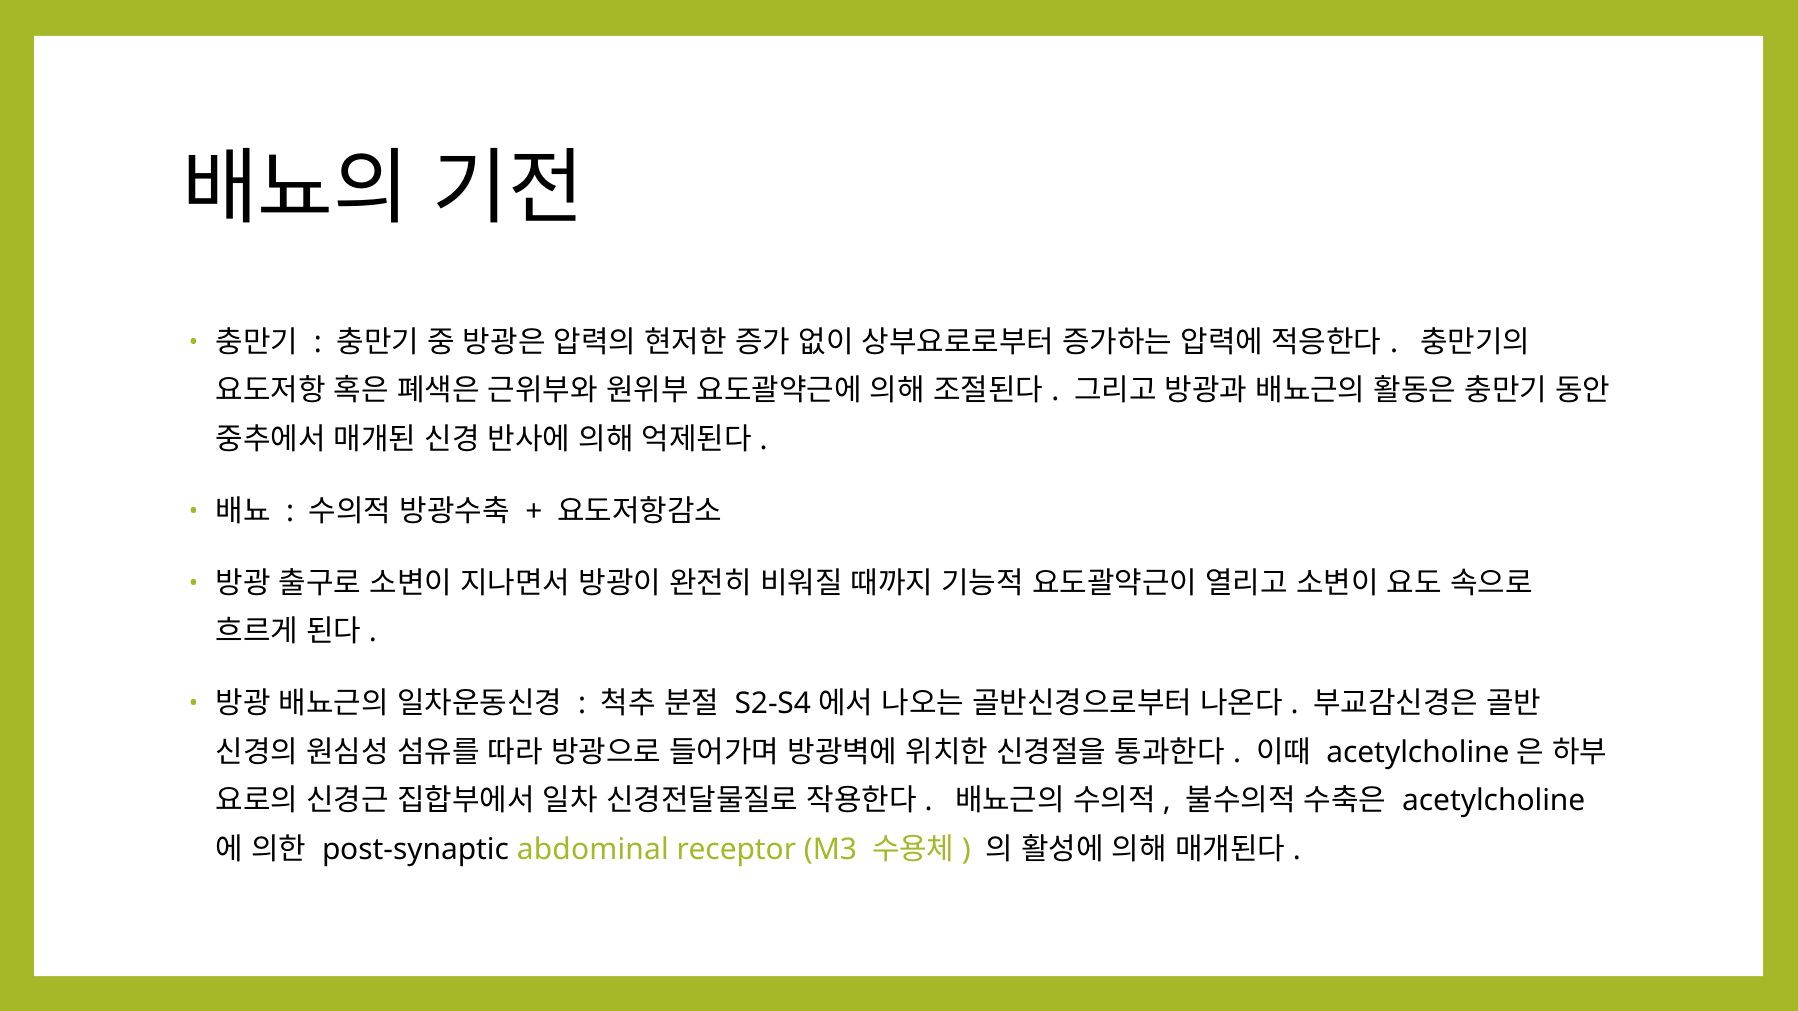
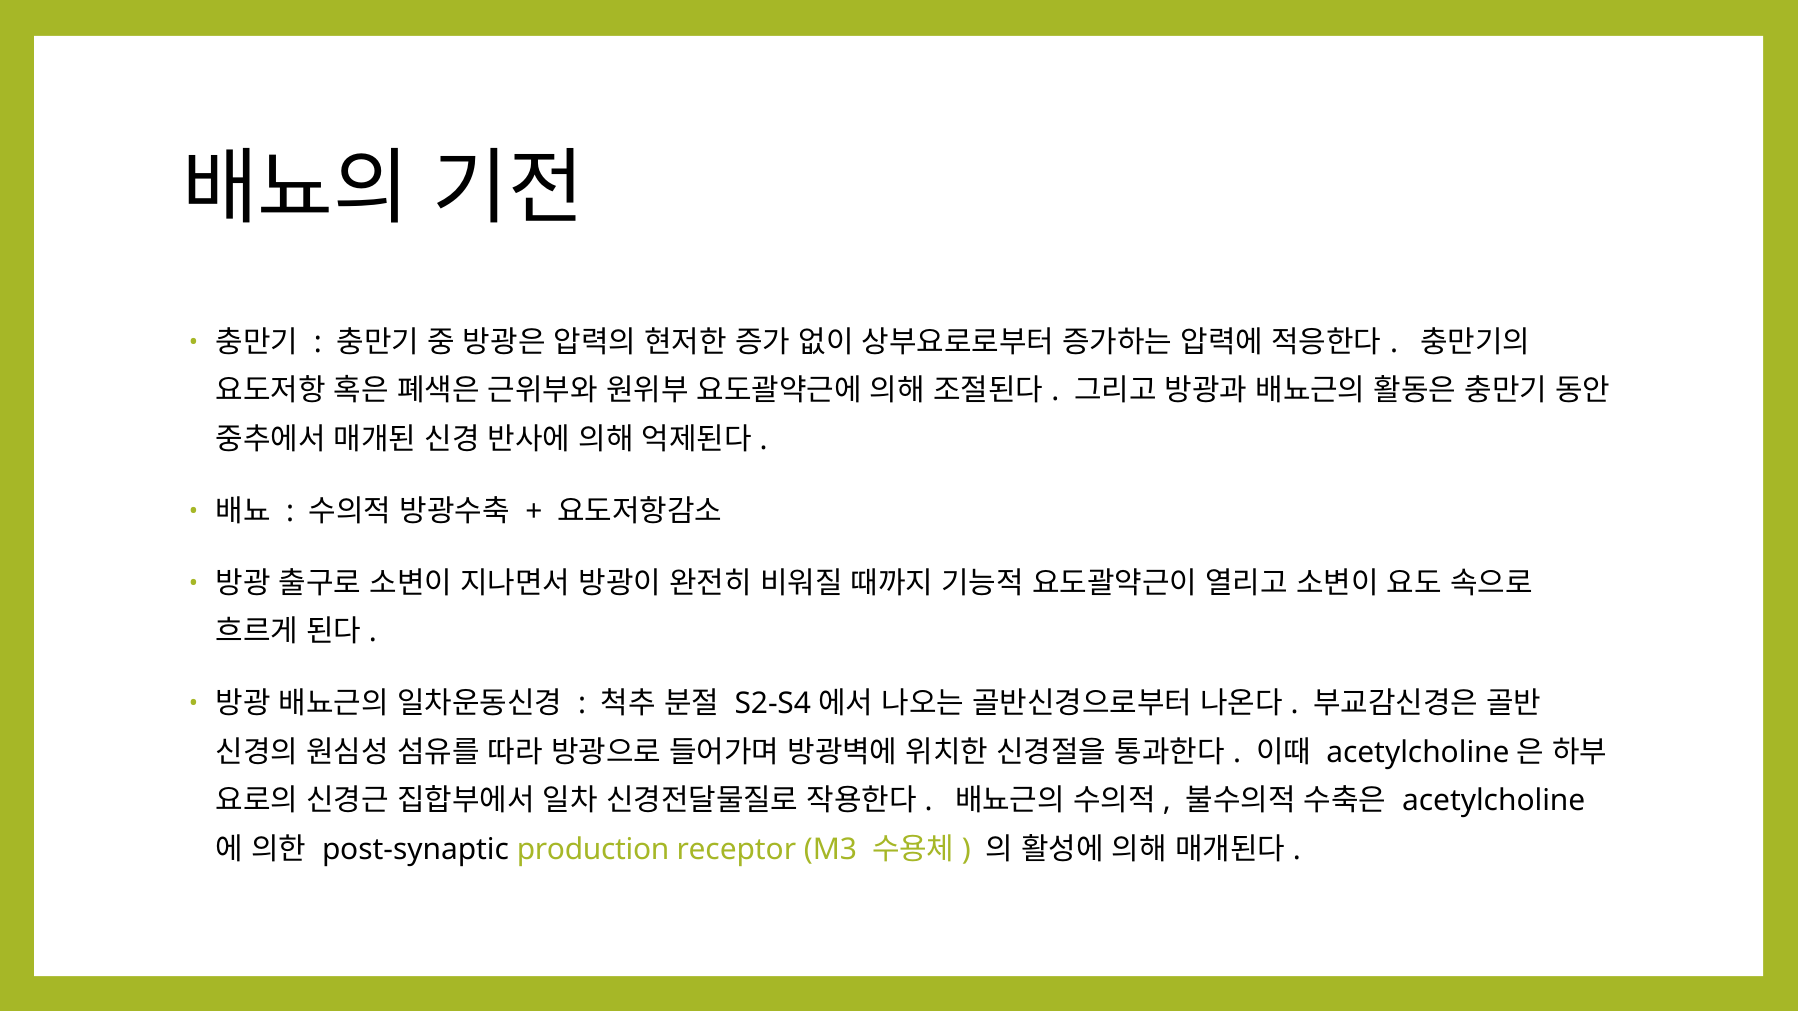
abdominal: abdominal -> production (593, 850)
